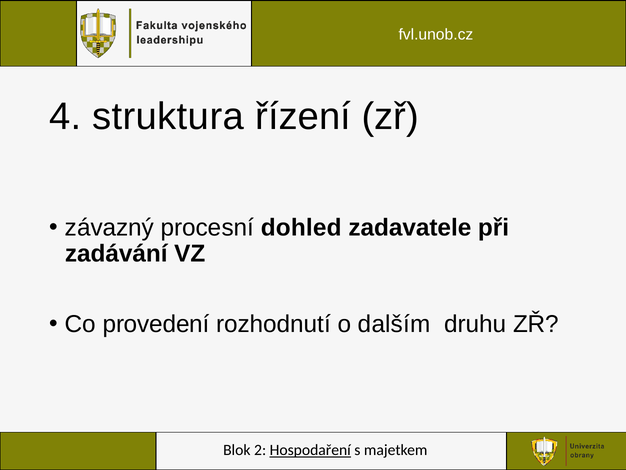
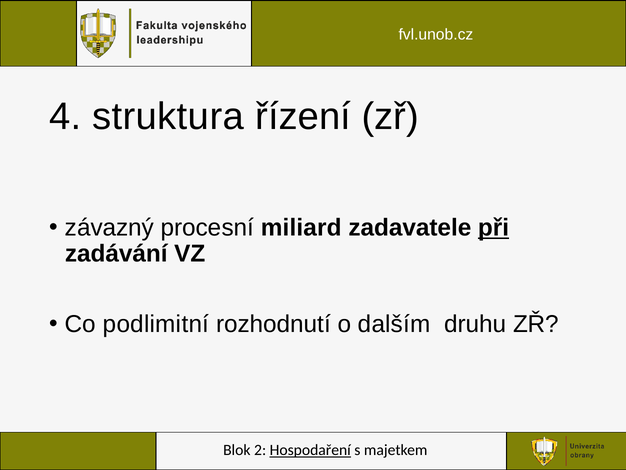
dohled: dohled -> miliard (301, 227)
při underline: none -> present (494, 227)
provedení: provedení -> podlimitní (156, 324)
